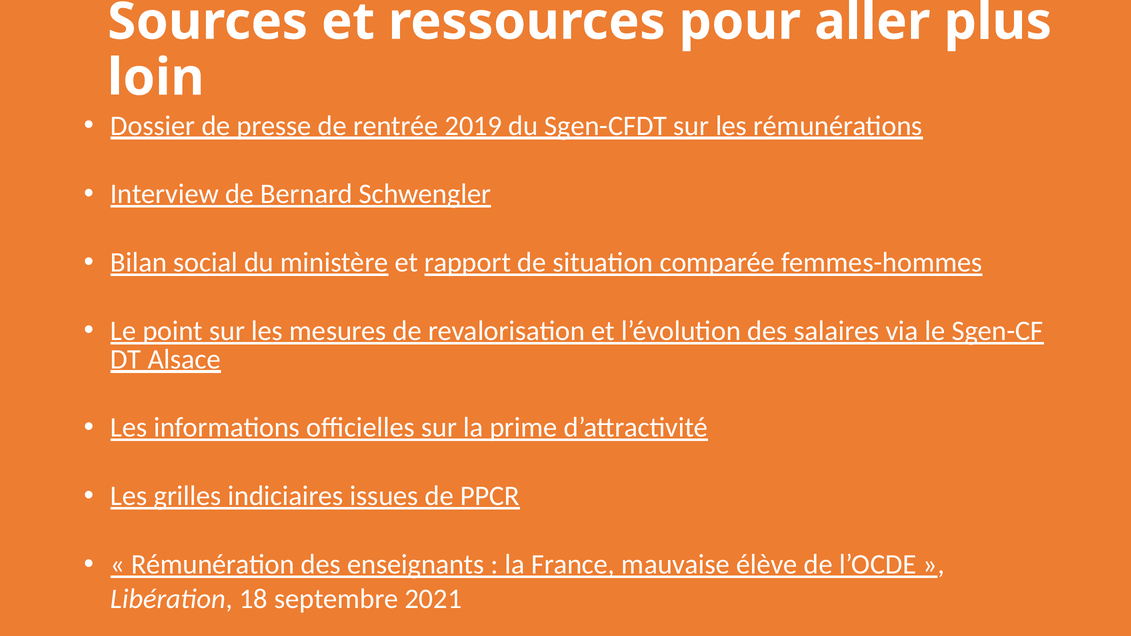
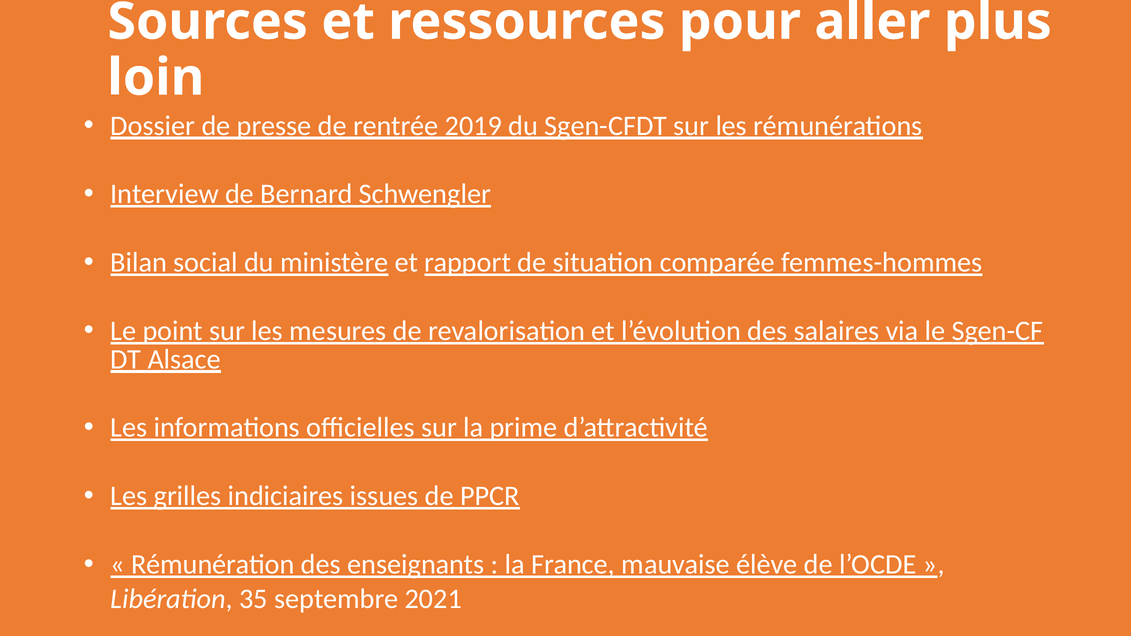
18: 18 -> 35 (253, 599)
